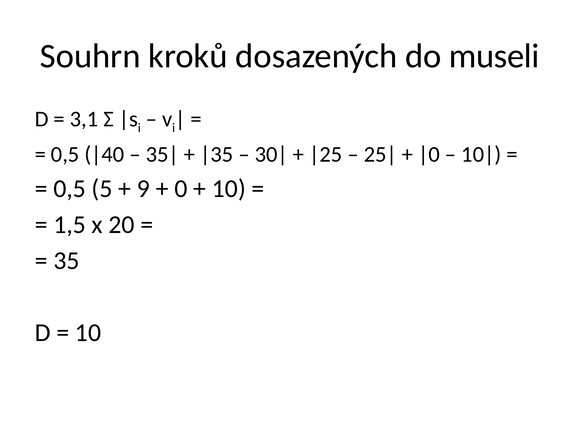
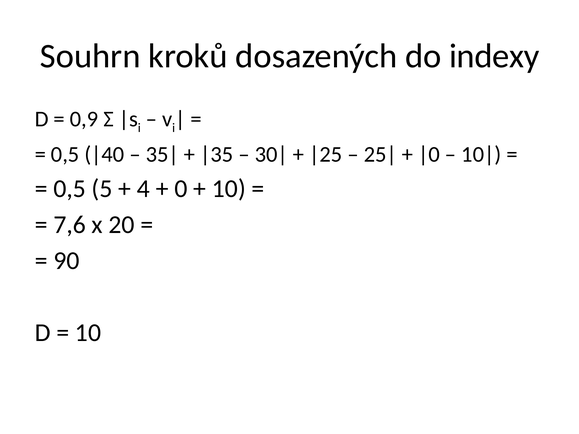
museli: museli -> indexy (494, 56)
3,1: 3,1 -> 0,9 (84, 119)
9: 9 -> 4 (143, 189)
1,5: 1,5 -> 7,6 (70, 225)
35: 35 -> 90 (66, 261)
